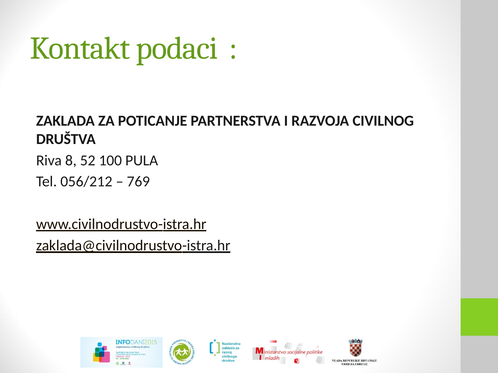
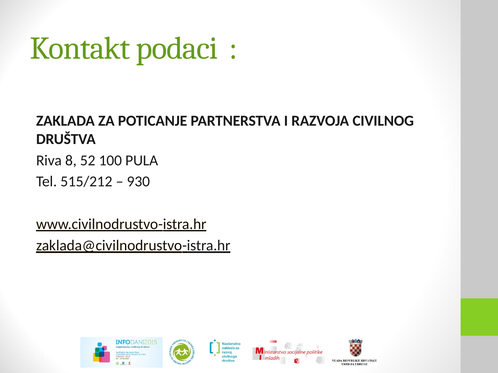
056/212: 056/212 -> 515/212 (86, 182)
769: 769 -> 930 (138, 182)
